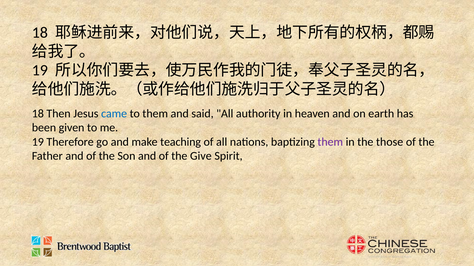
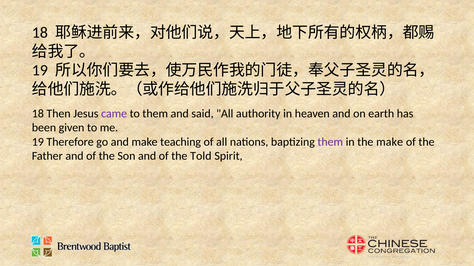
came colour: blue -> purple (114, 114)
the those: those -> make (390, 142)
Give: Give -> Told (201, 156)
